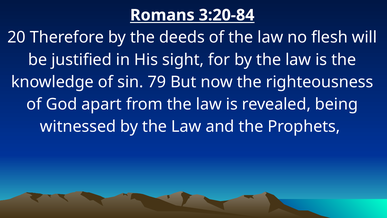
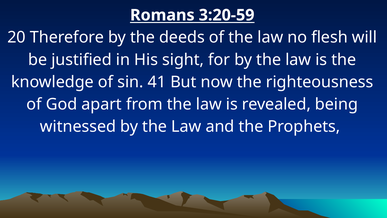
3:20-84: 3:20-84 -> 3:20-59 (227, 15)
79: 79 -> 41 (157, 82)
